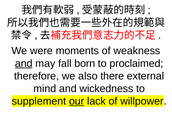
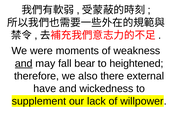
born: born -> bear (85, 63)
proclaimed: proclaimed -> heightened (136, 63)
mind: mind -> have (45, 89)
our underline: present -> none (77, 101)
